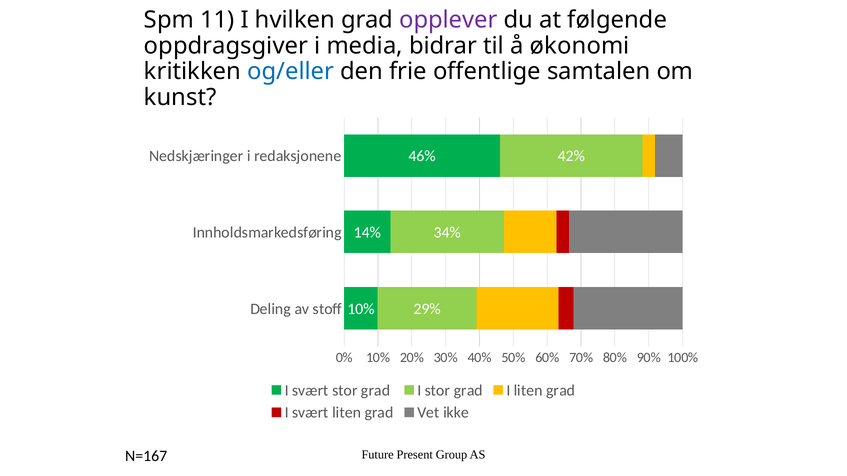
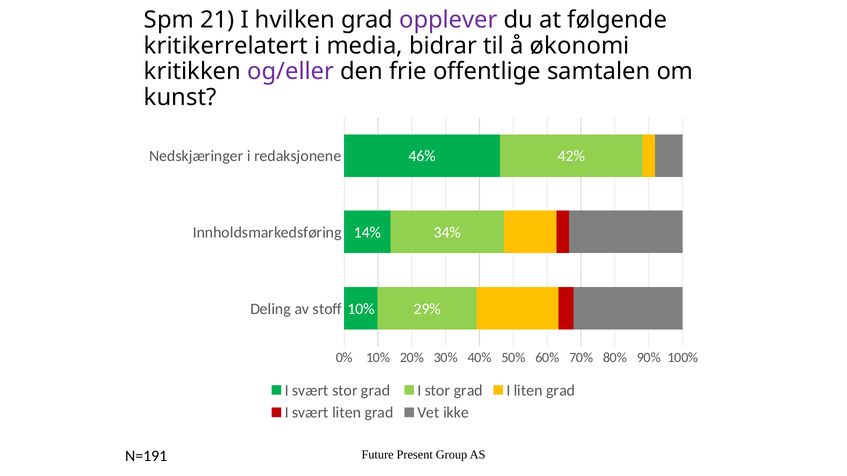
11: 11 -> 21 (217, 20)
oppdragsgiver: oppdragsgiver -> kritikerrelatert (226, 46)
og/eller colour: blue -> purple (291, 72)
N=167: N=167 -> N=191 (146, 457)
